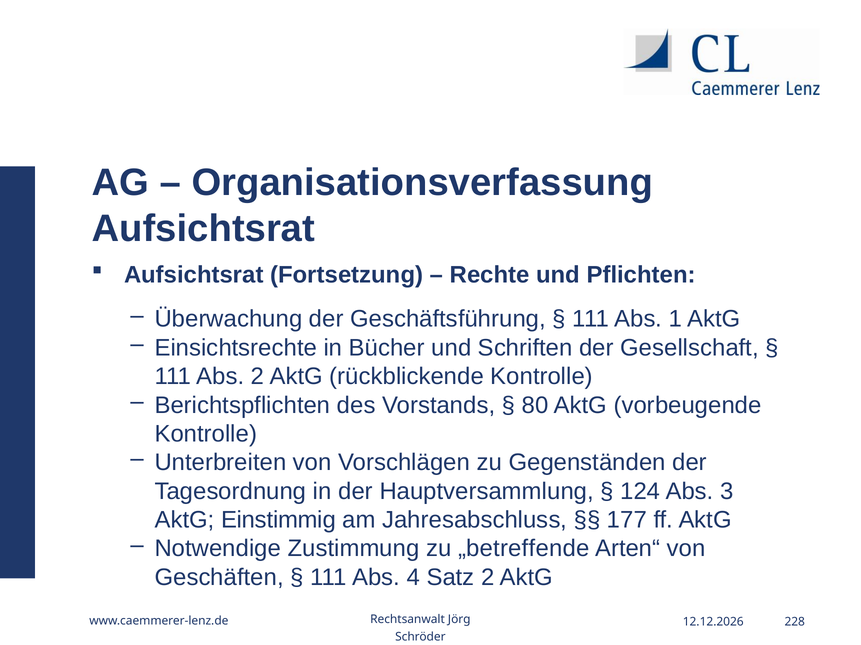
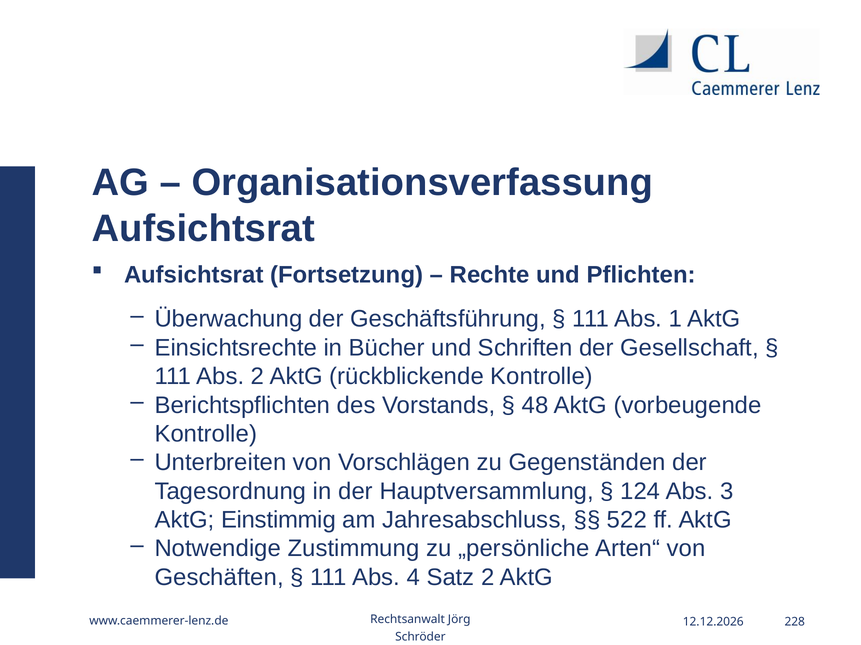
80: 80 -> 48 (535, 406)
177: 177 -> 522 (627, 520)
„betreffende: „betreffende -> „persönliche (524, 549)
